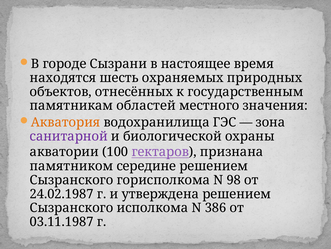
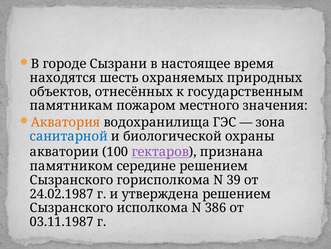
областей: областей -> пожаром (146, 105)
санитарной colour: purple -> blue (69, 136)
98: 98 -> 39 (234, 180)
